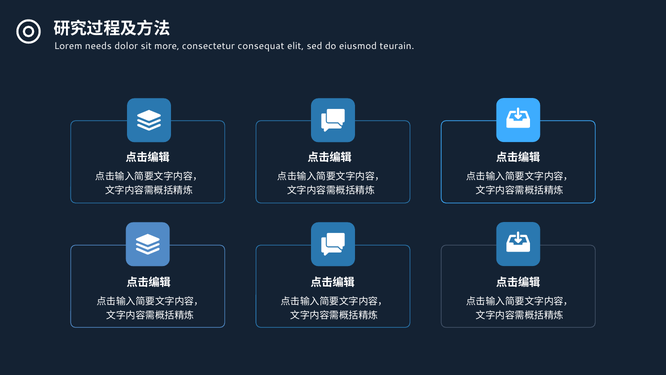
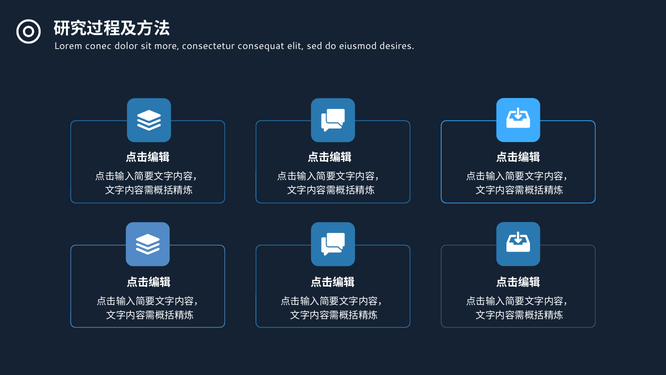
needs: needs -> conec (98, 46)
teurain: teurain -> desires (397, 46)
